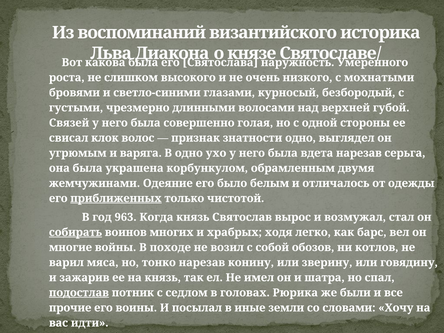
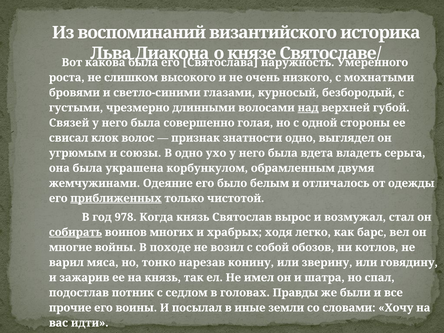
над underline: none -> present (308, 108)
варяга: варяга -> союзы (141, 153)
вдета нарезав: нарезав -> владеть (359, 153)
963: 963 -> 978 (126, 217)
подостлав underline: present -> none (79, 293)
Рюрика: Рюрика -> Правды (295, 293)
